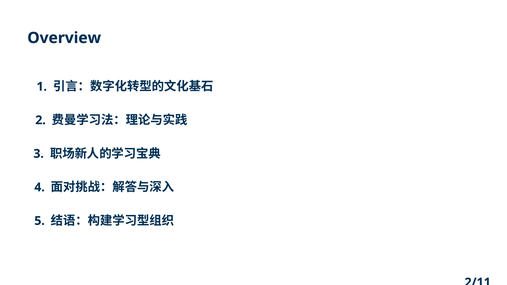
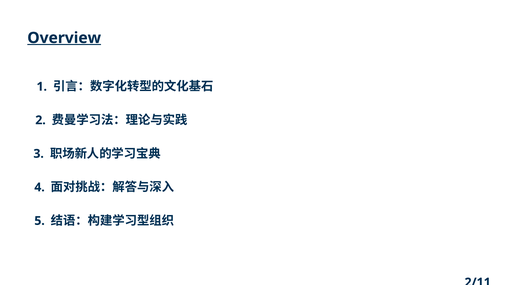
Overview underline: none -> present (64, 38)
